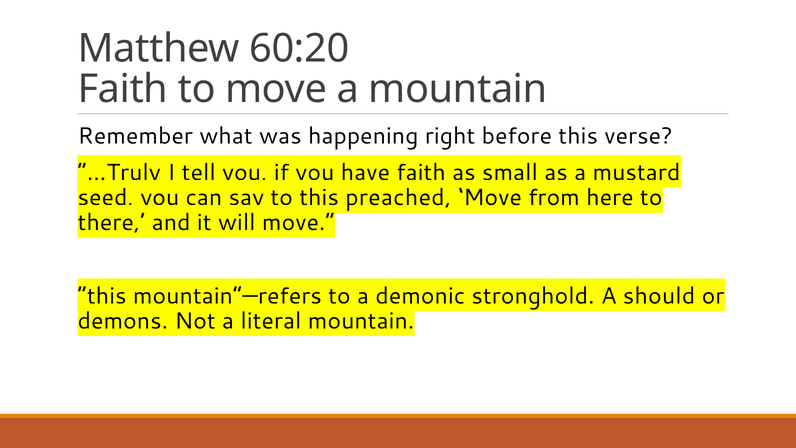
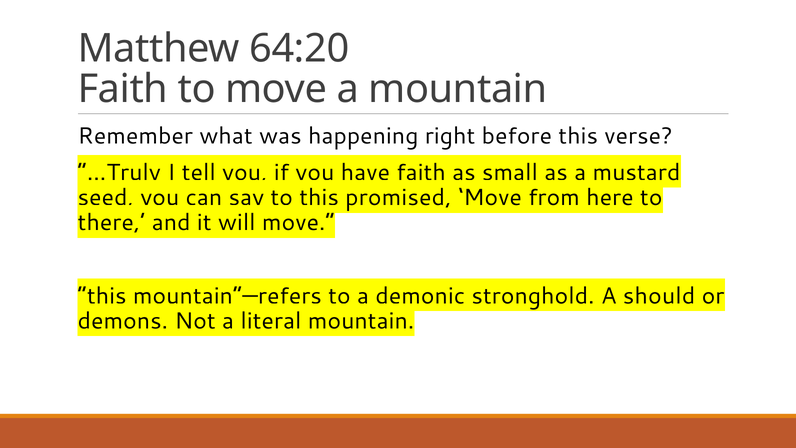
60:20: 60:20 -> 64:20 (299, 49)
preached: preached -> promised (398, 198)
